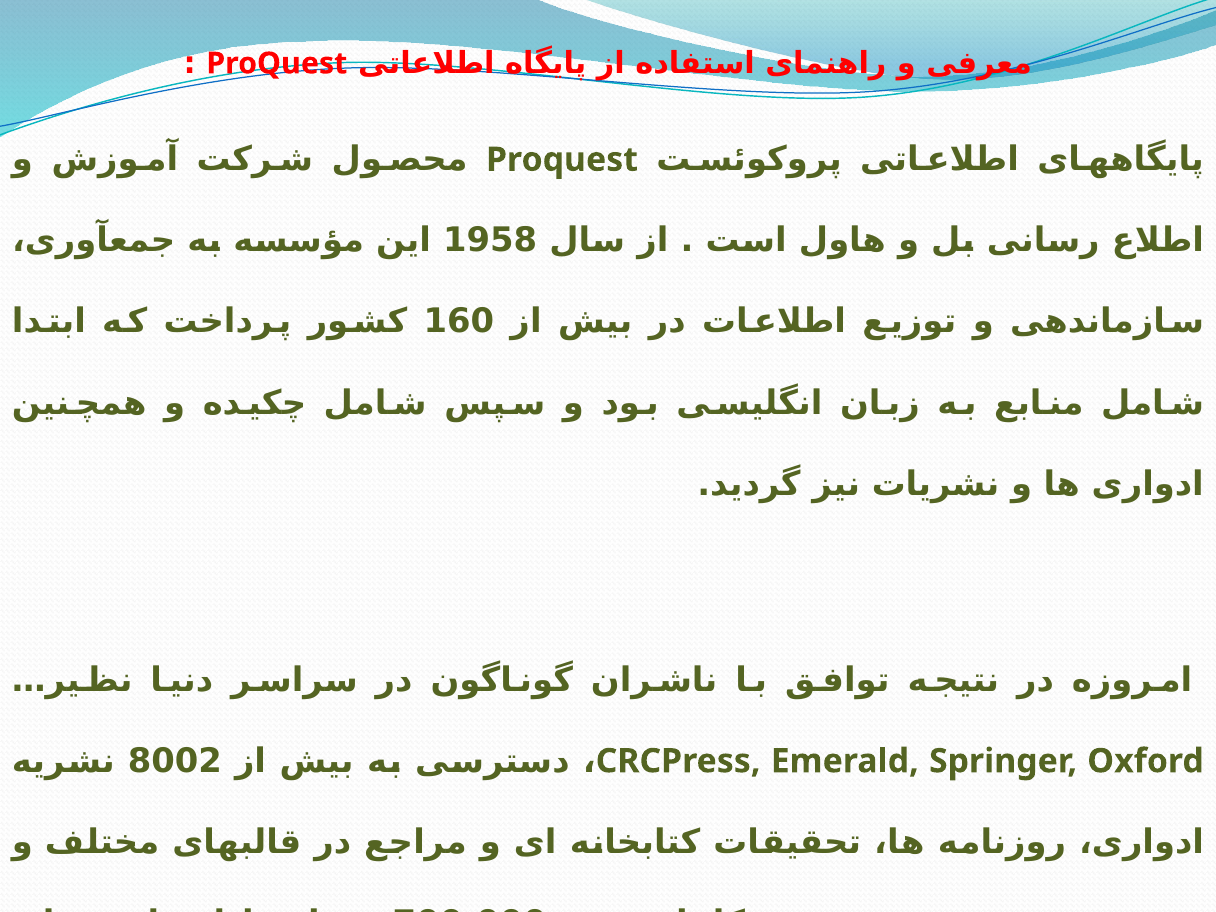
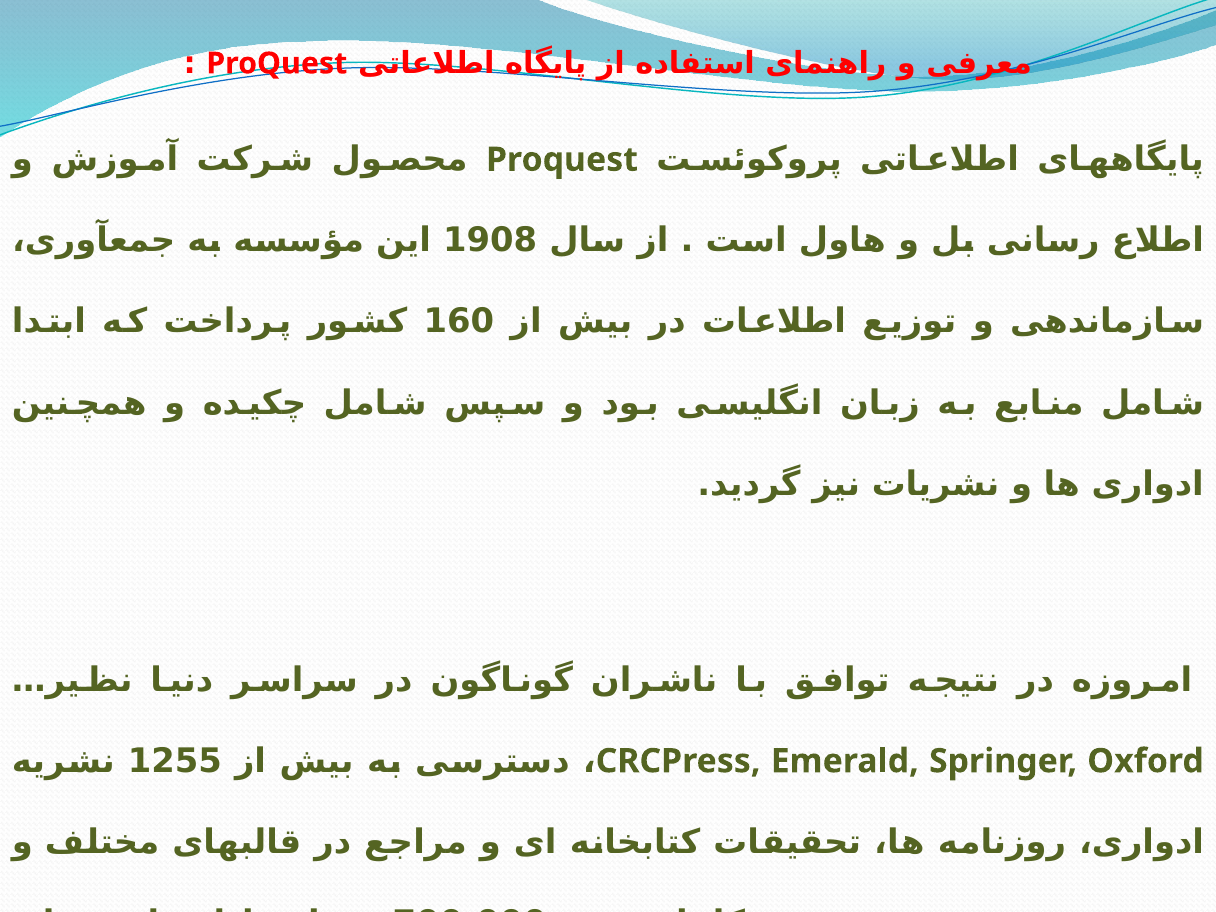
1958: 1958 -> 1908 (490, 241)
8002: 8002 -> 1255 (175, 761)
